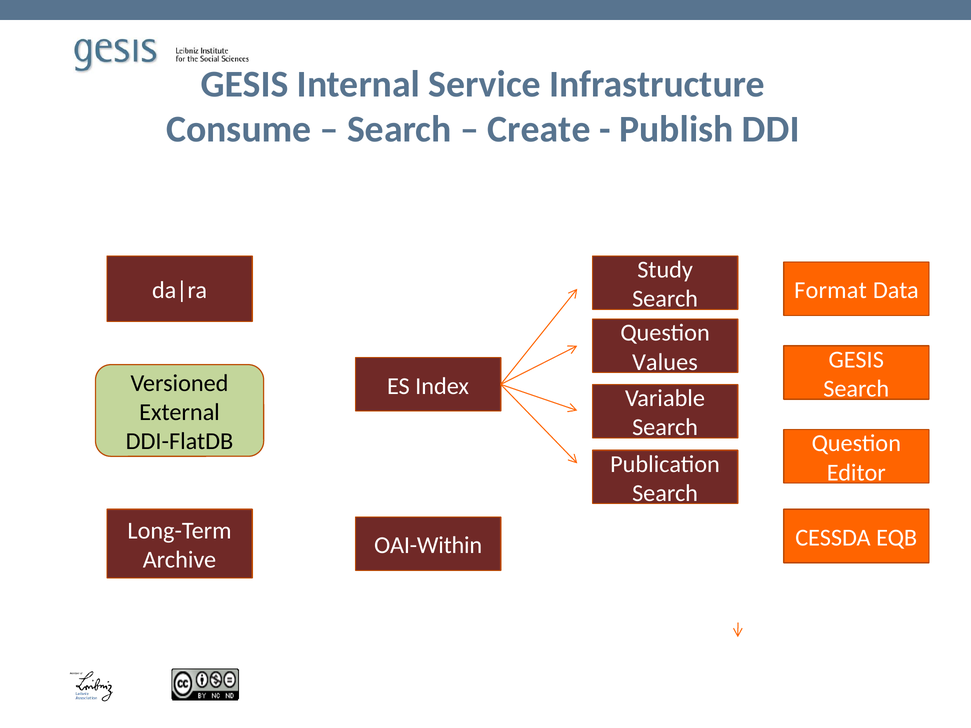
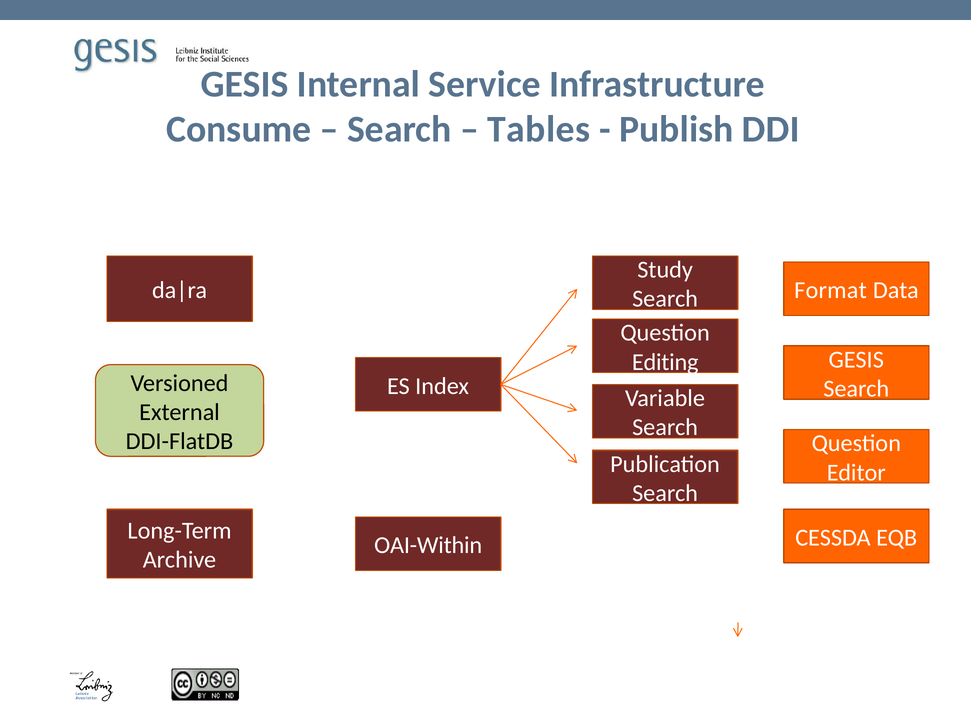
Create: Create -> Tables (539, 129)
Values: Values -> Editing (665, 362)
